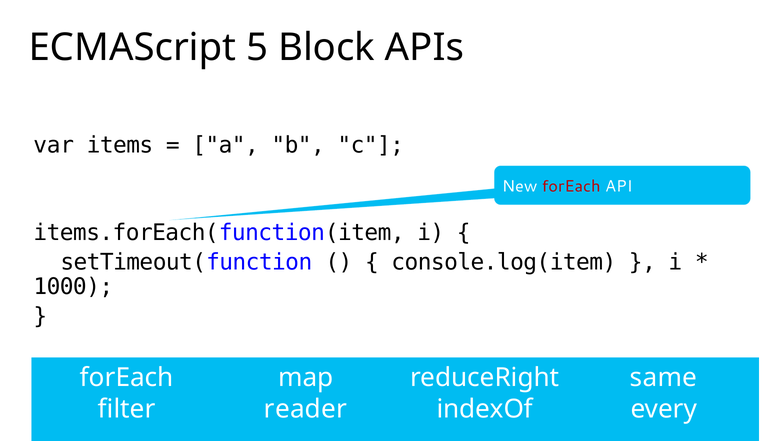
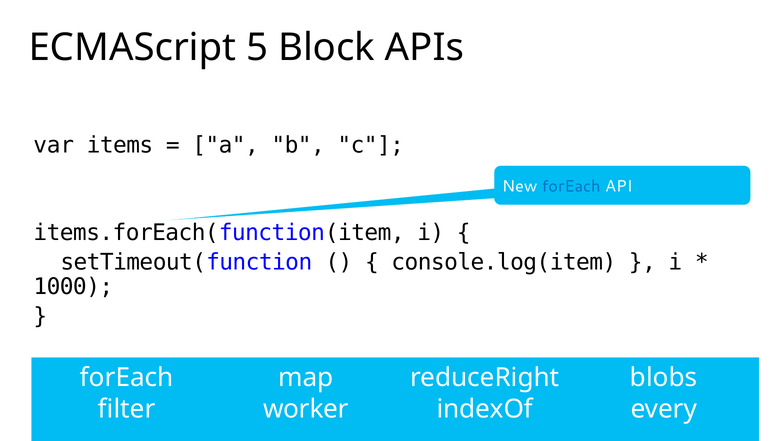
forEach colour: red -> blue (571, 186)
same: same -> blobs (664, 378)
reader: reader -> worker (306, 409)
